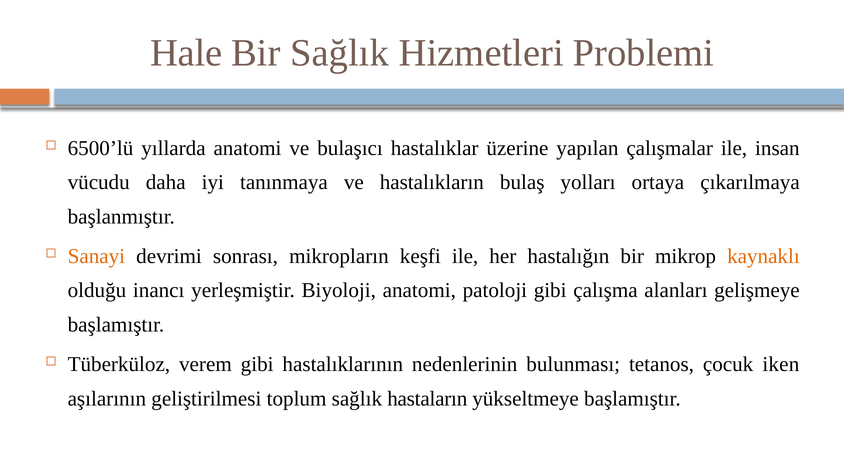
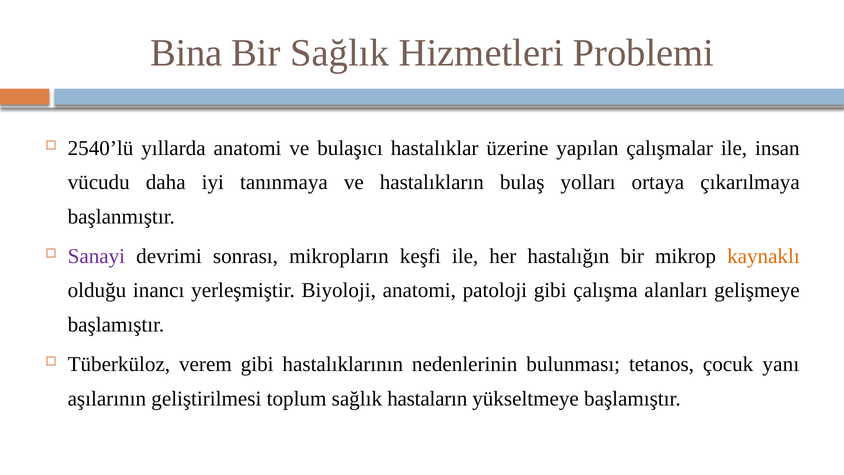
Hale: Hale -> Bina (186, 53)
6500’lü: 6500’lü -> 2540’lü (101, 148)
Sanayi colour: orange -> purple (96, 256)
iken: iken -> yanı (781, 364)
